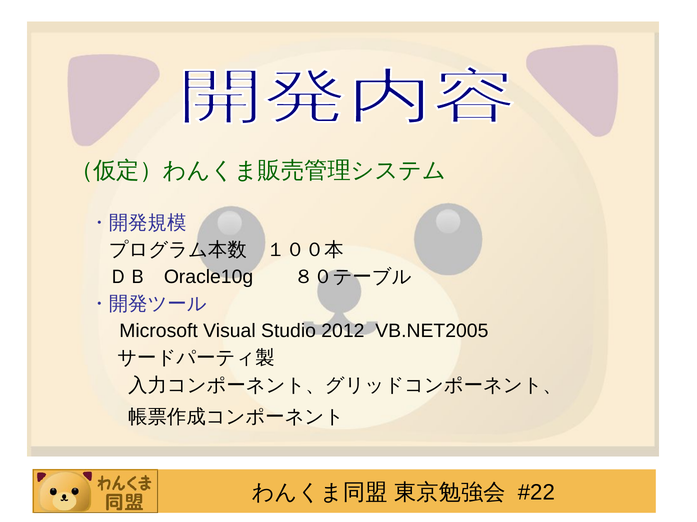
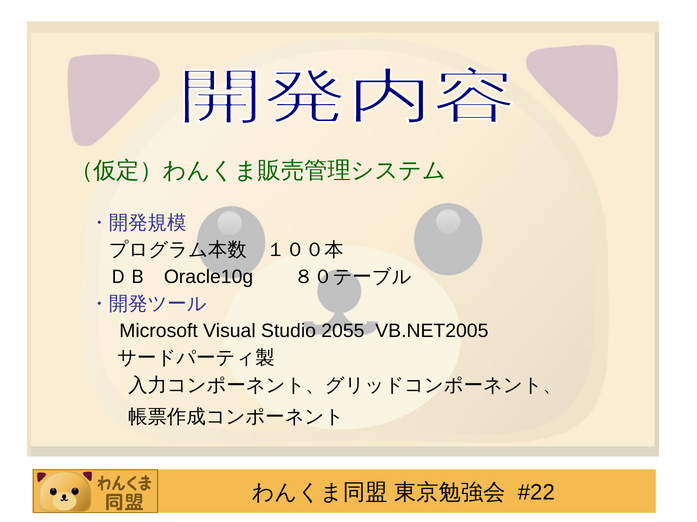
2012: 2012 -> 2055 (343, 331)
